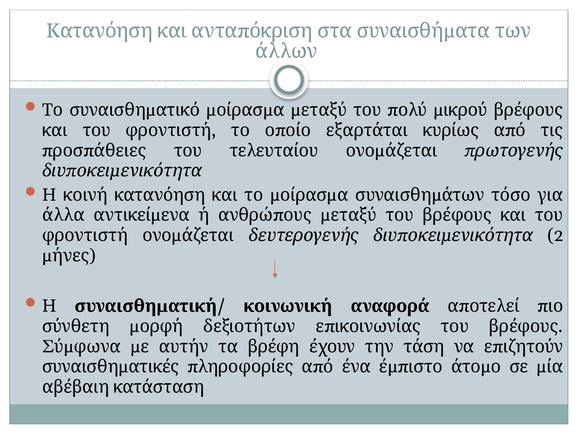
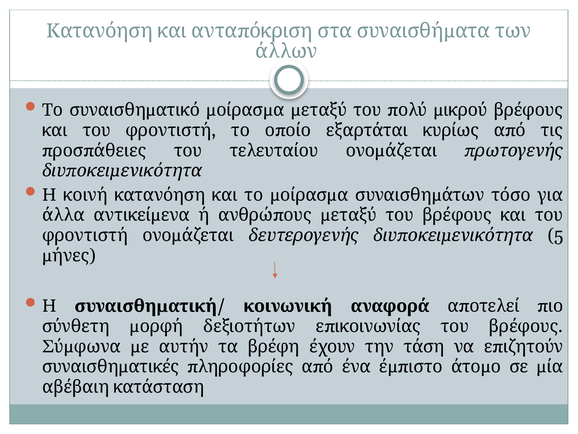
2: 2 -> 5 (556, 235)
